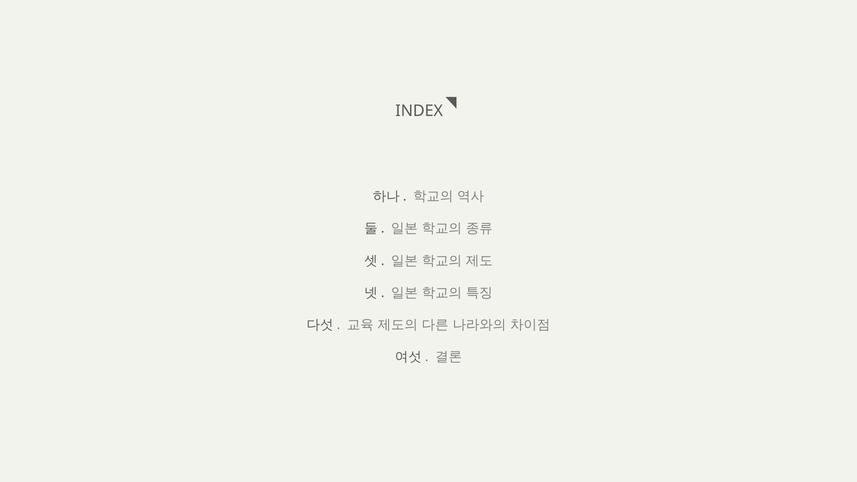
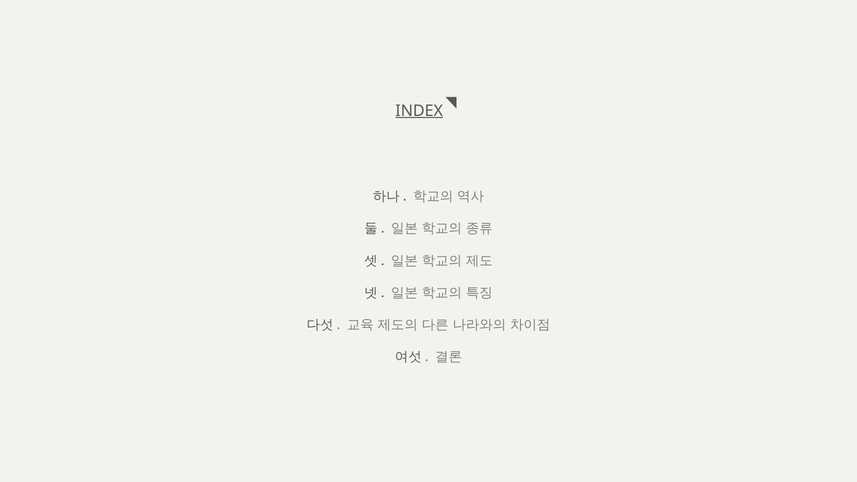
INDEX underline: none -> present (419, 111)
